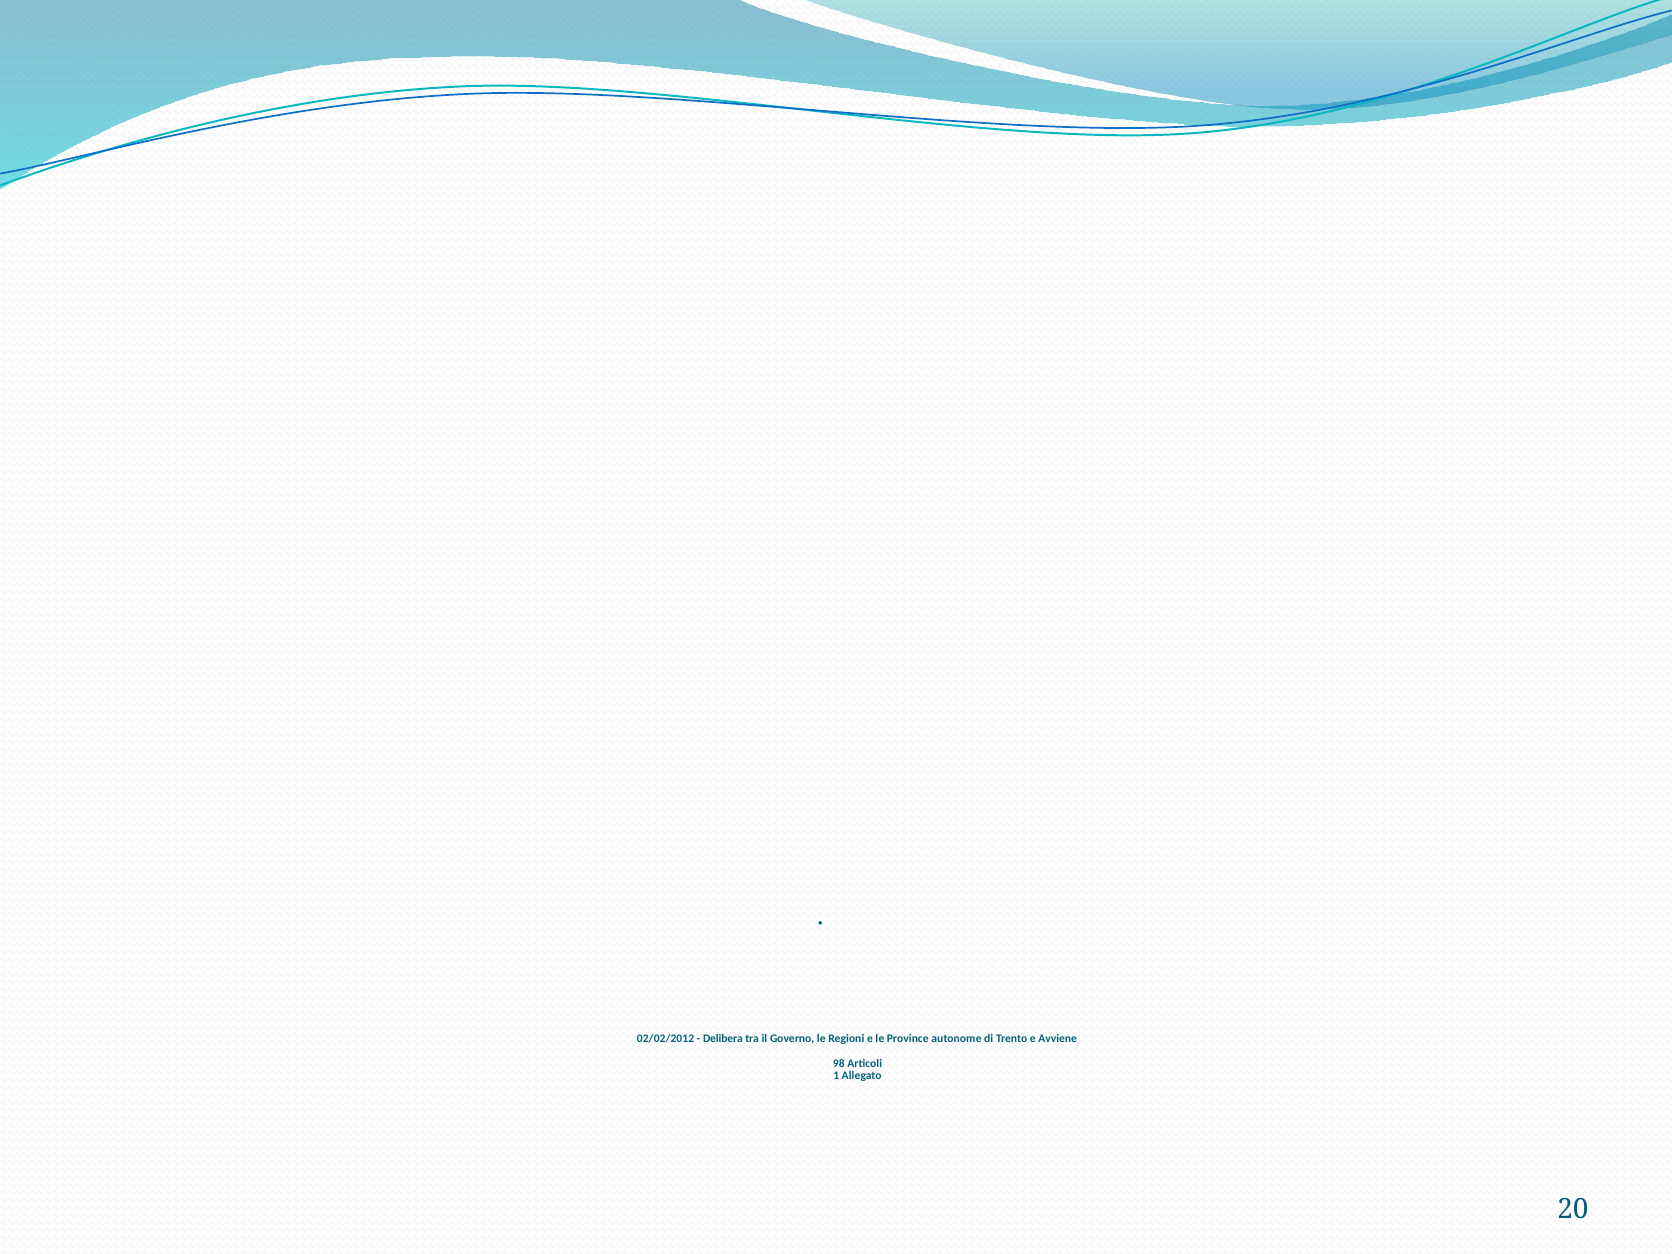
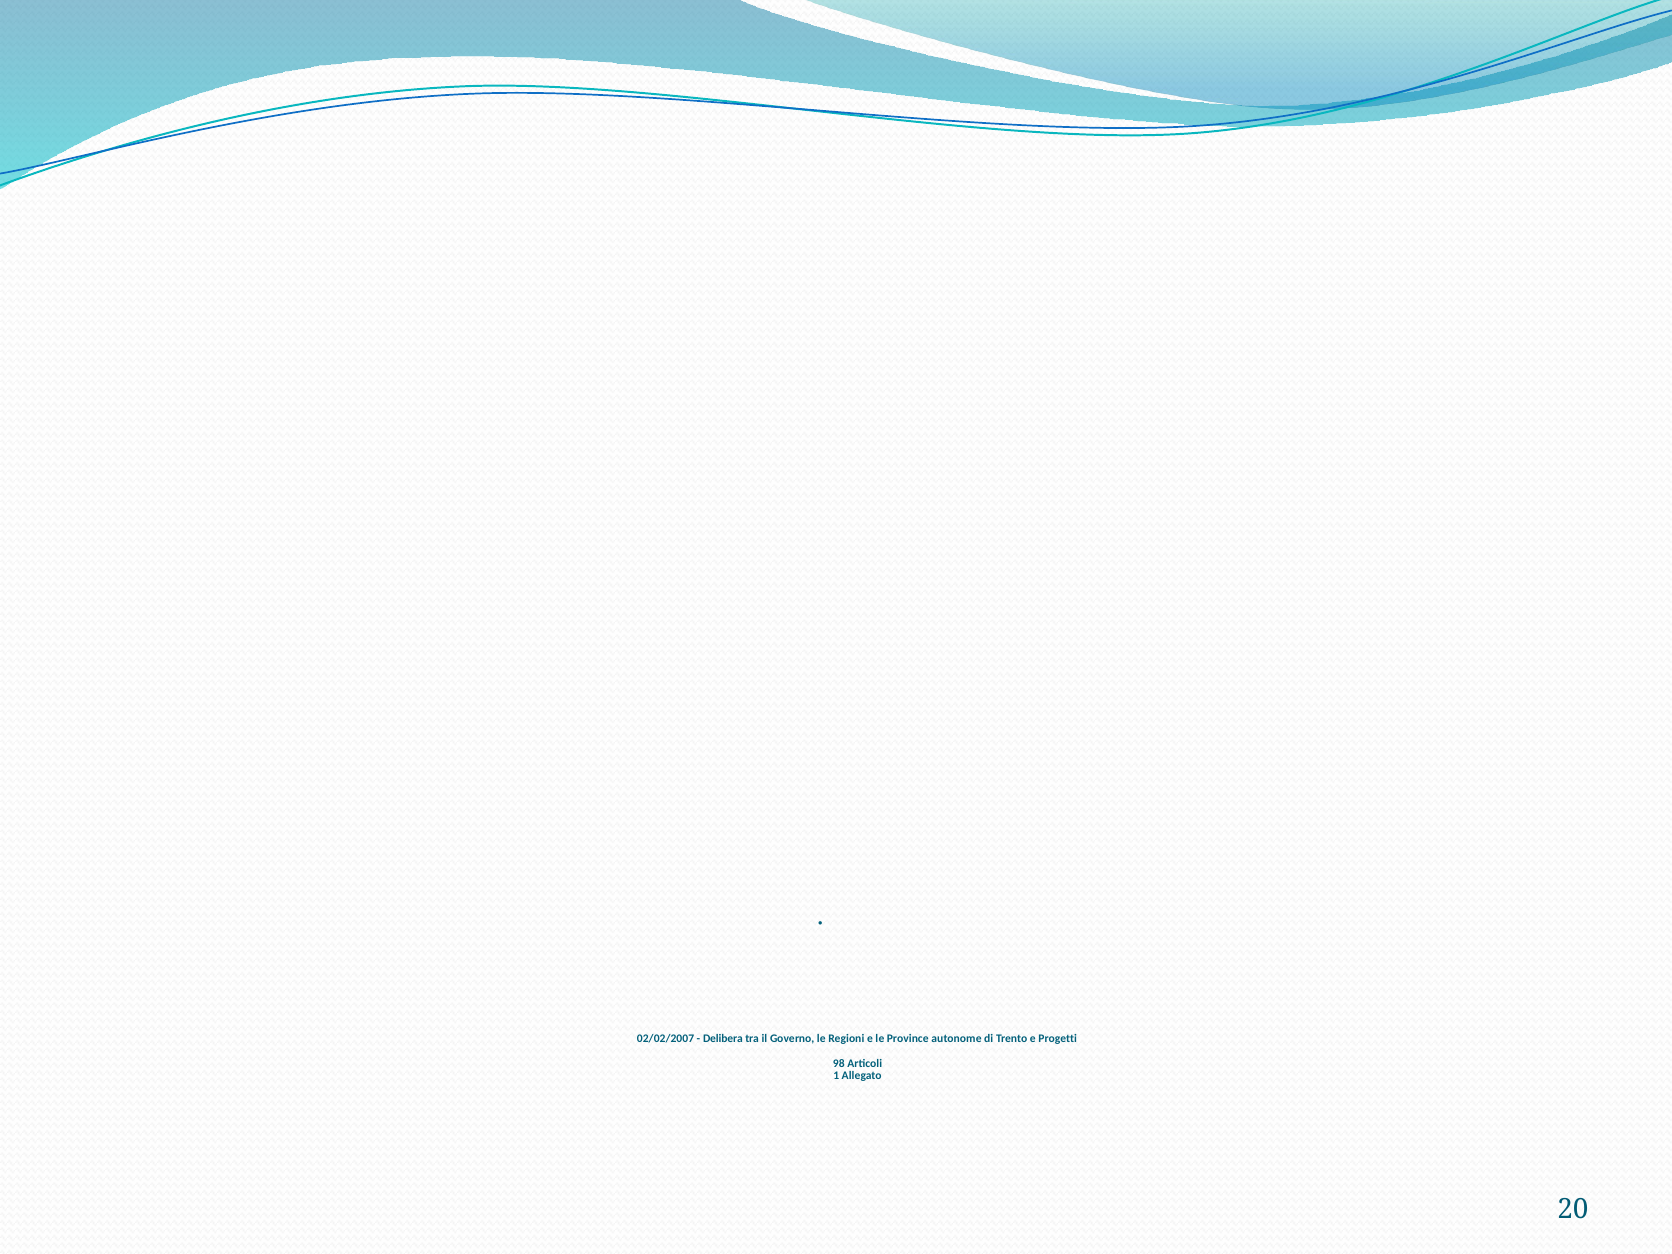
02/02/2012: 02/02/2012 -> 02/02/2007 (666, 1038)
Avviene: Avviene -> Progetti (1058, 1038)
